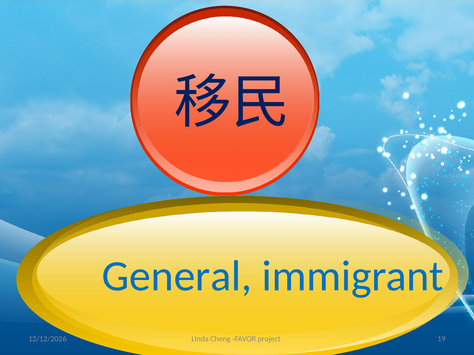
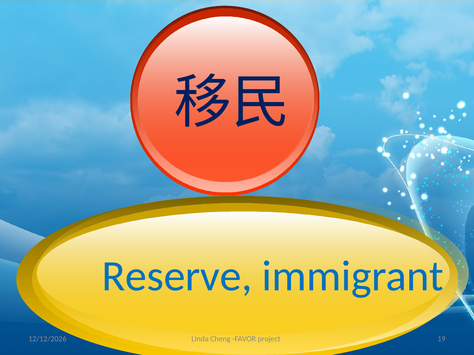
General: General -> Reserve (177, 277)
